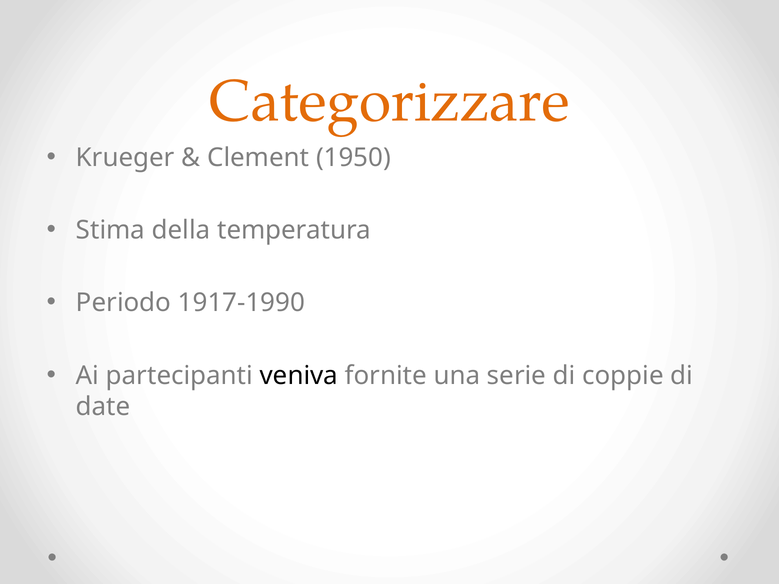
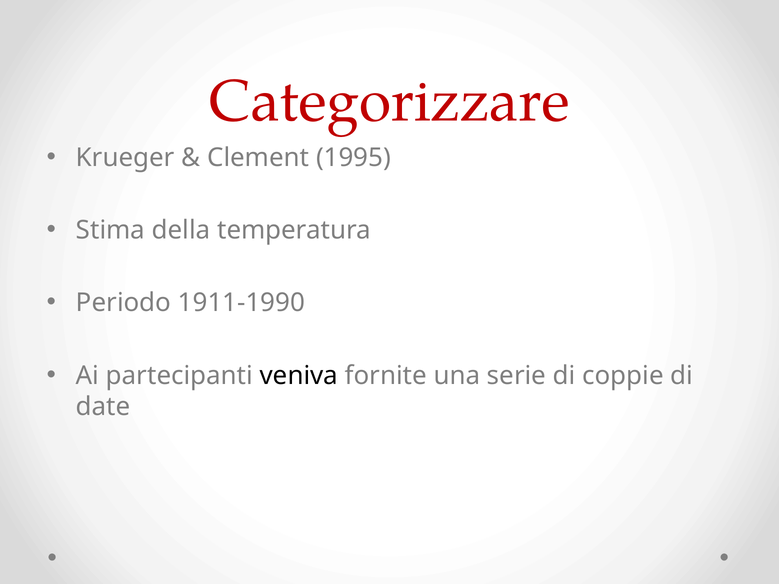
Categorizzare colour: orange -> red (389, 101)
1950: 1950 -> 1995 (354, 158)
1917-1990: 1917-1990 -> 1911-1990 (241, 303)
